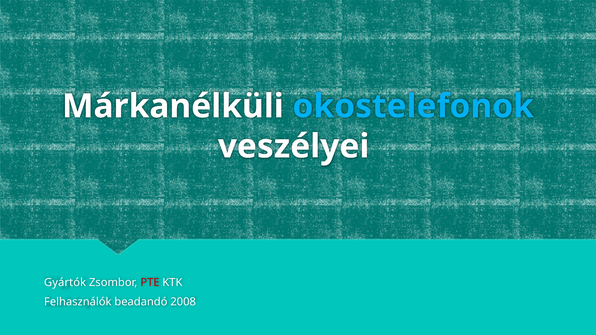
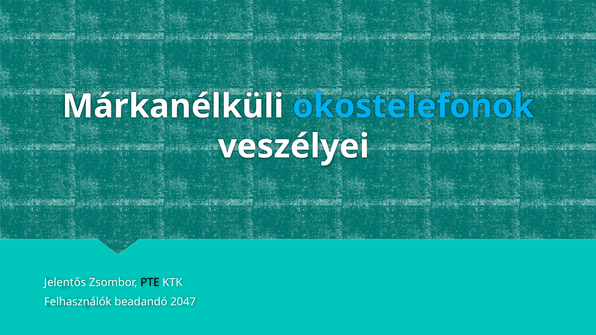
Gyártók: Gyártók -> Jelentős (65, 283)
PTE colour: red -> black (150, 283)
2008: 2008 -> 2047 (183, 302)
